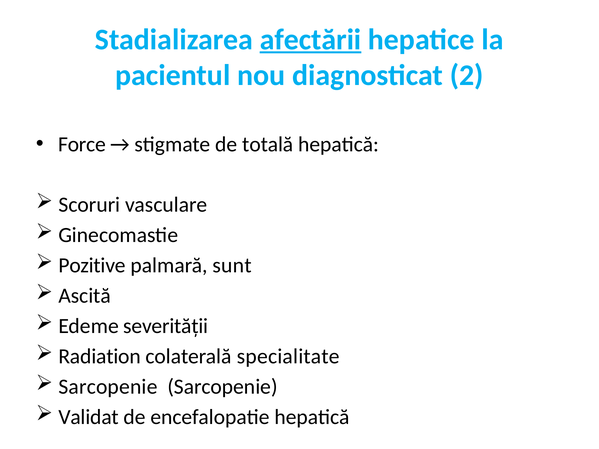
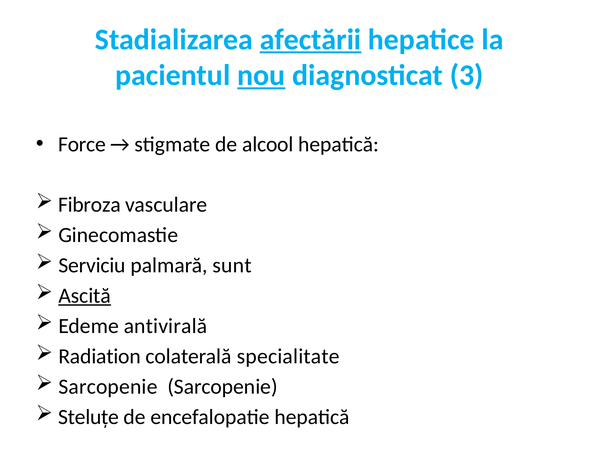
nou underline: none -> present (261, 75)
2: 2 -> 3 (467, 75)
totală: totală -> alcool (268, 144)
Scoruri: Scoruri -> Fibroza (89, 205)
Pozitive: Pozitive -> Serviciu (92, 266)
Ascită underline: none -> present (85, 296)
severității: severității -> antivirală (165, 326)
Validat: Validat -> Steluțe (89, 417)
